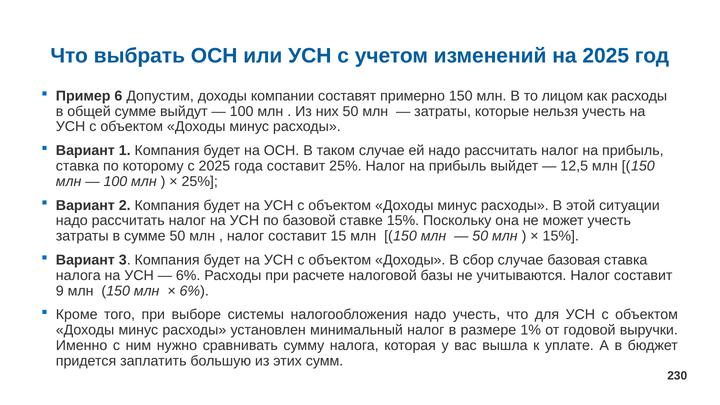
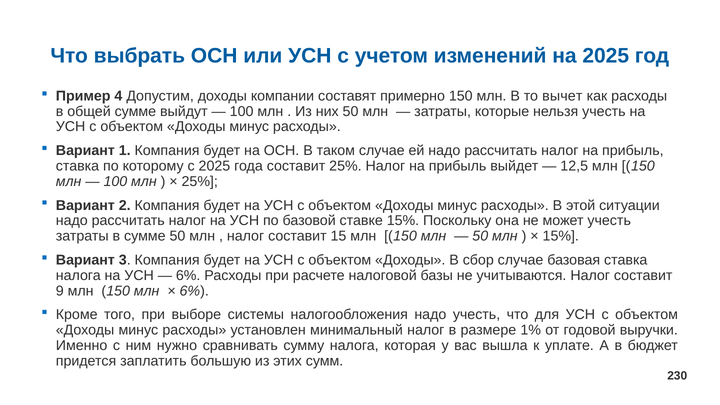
6: 6 -> 4 (118, 96)
лицом: лицом -> вычет (562, 96)
